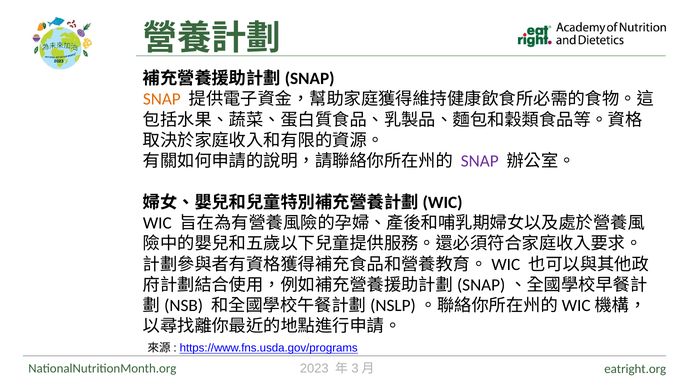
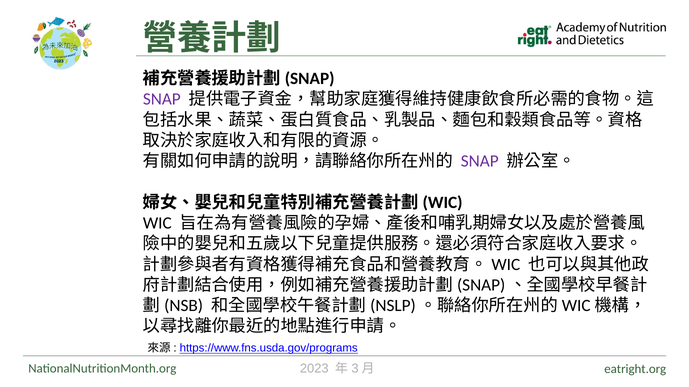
SNAP colour: orange -> purple (162, 99)
